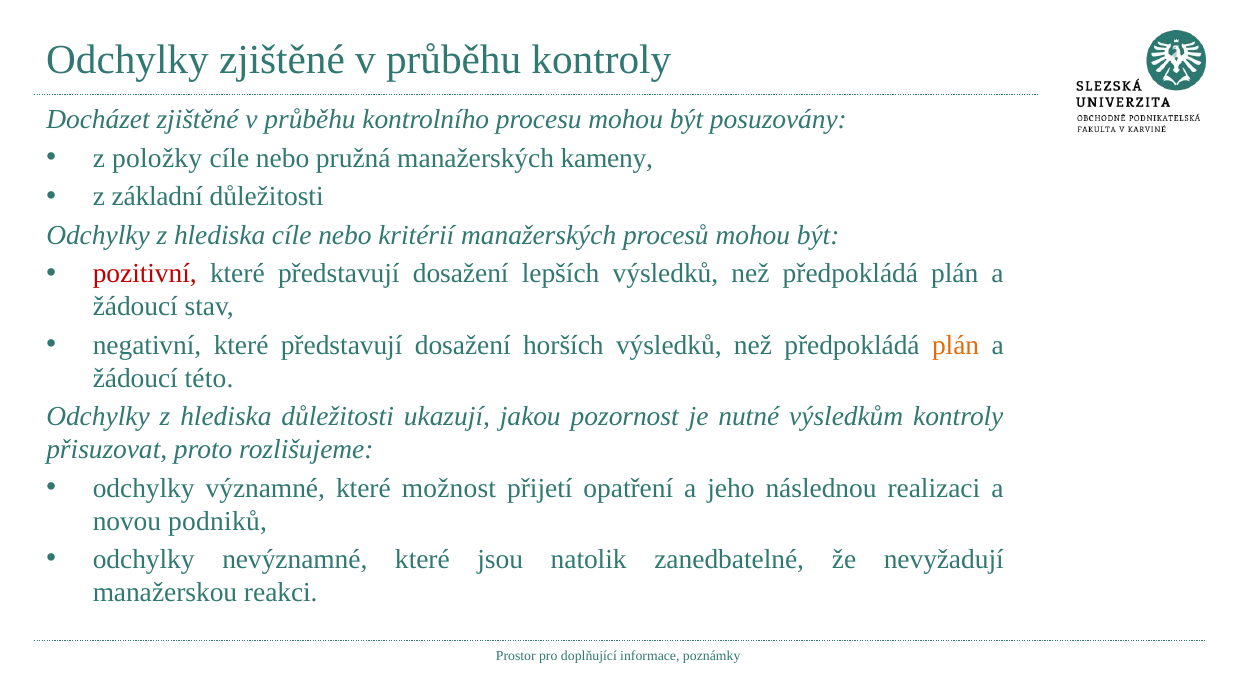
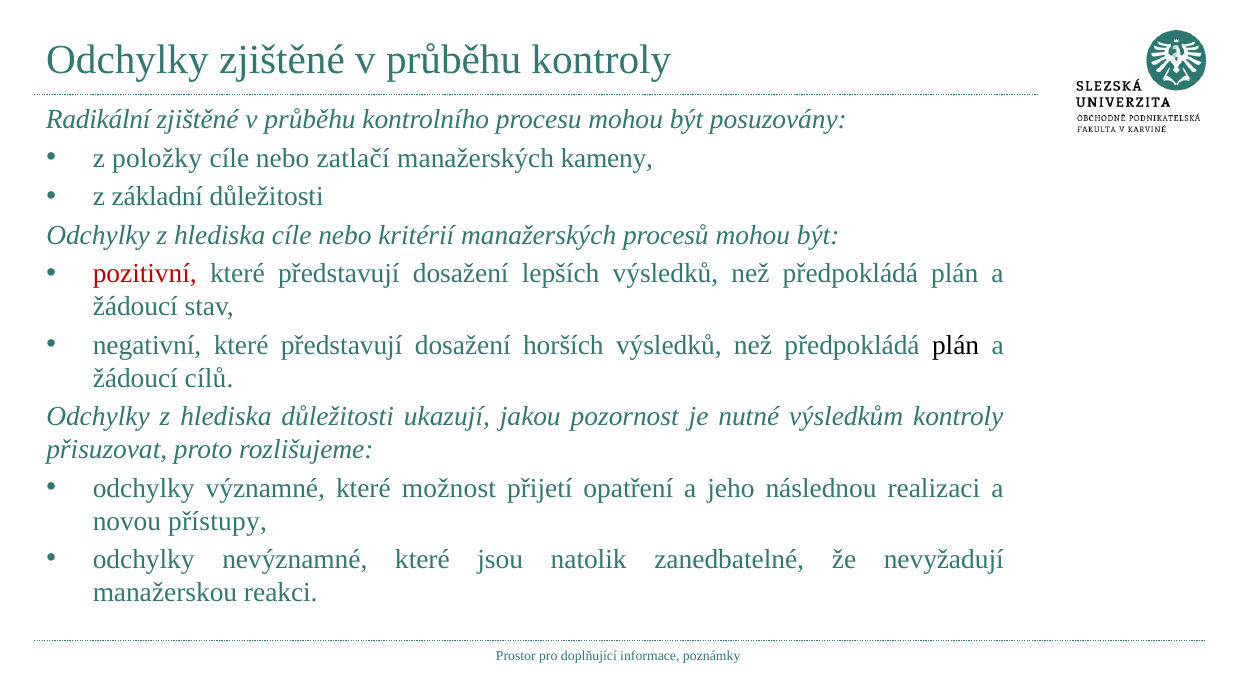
Docházet: Docházet -> Radikální (98, 120)
pružná: pružná -> zatlačí (353, 158)
plán colour: orange -> black (956, 345)
této: této -> cílů (209, 378)
podniků: podniků -> přístupy (218, 521)
